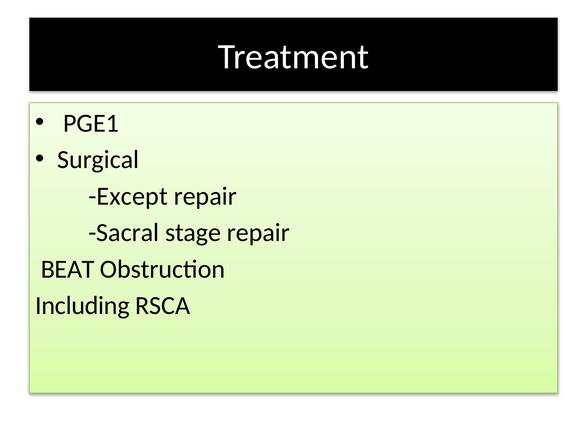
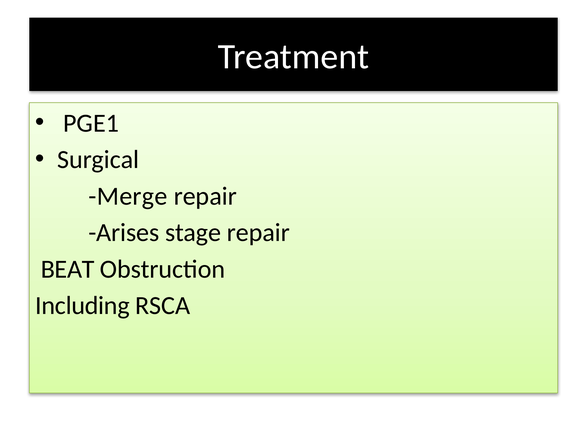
Except: Except -> Merge (128, 196)
Sacral: Sacral -> Arises (124, 233)
